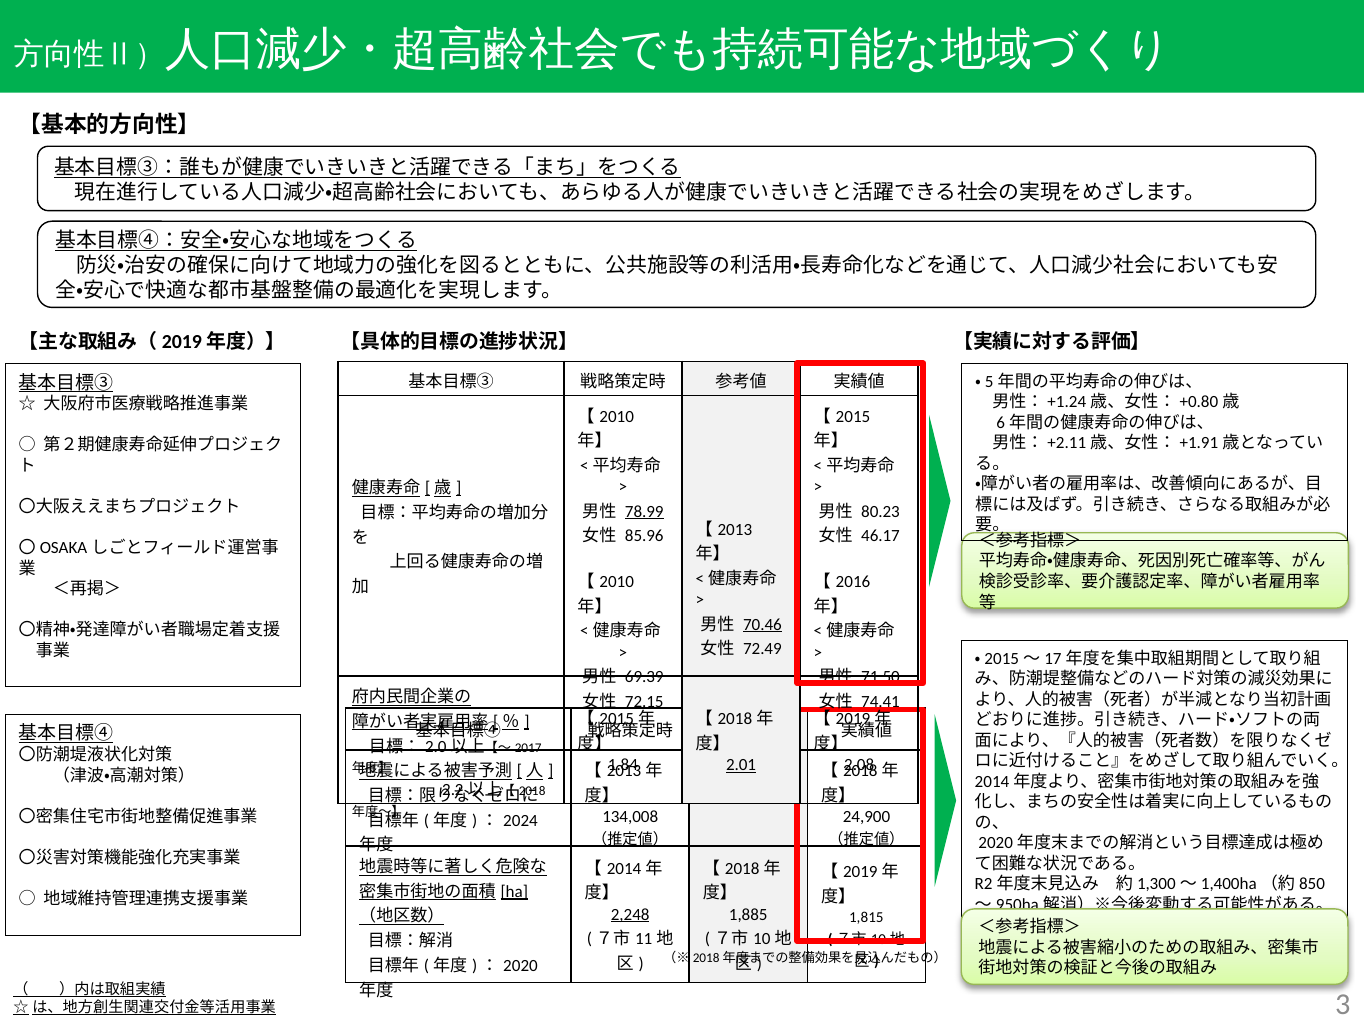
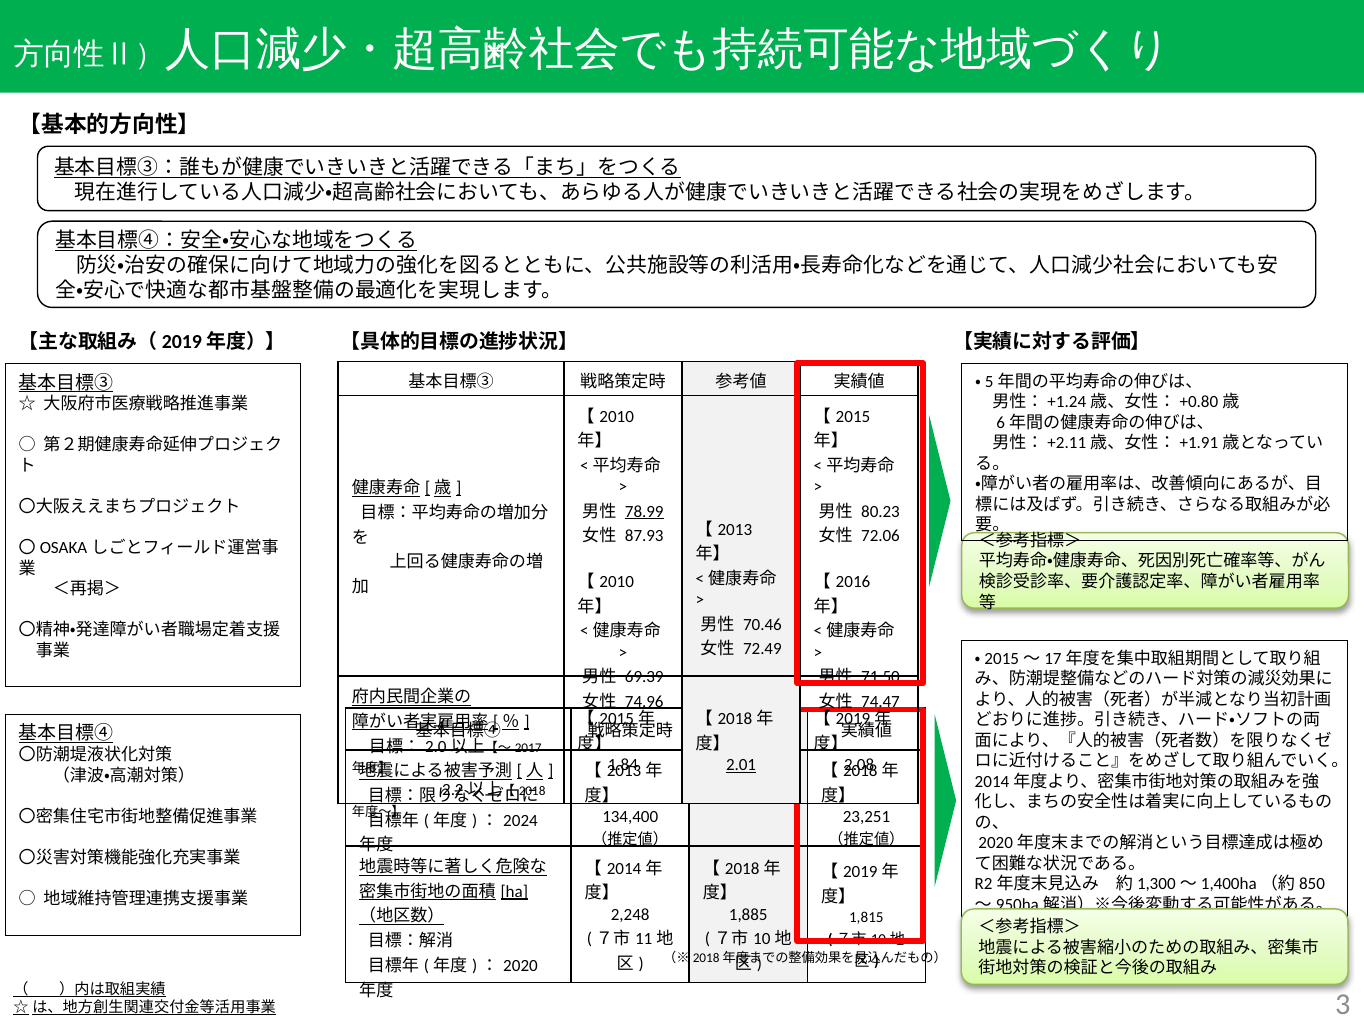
85.96: 85.96 -> 87.93 (644, 536)
46.17: 46.17 -> 72.06 (881, 536)
70.46 underline: present -> none (762, 625)
72.15: 72.15 -> 74.96 (644, 702)
74.41: 74.41 -> 74.47 (881, 702)
134,008: 134,008 -> 134,400 (630, 817)
24,900: 24,900 -> 23,251 (866, 817)
2,248 underline: present -> none (630, 914)
